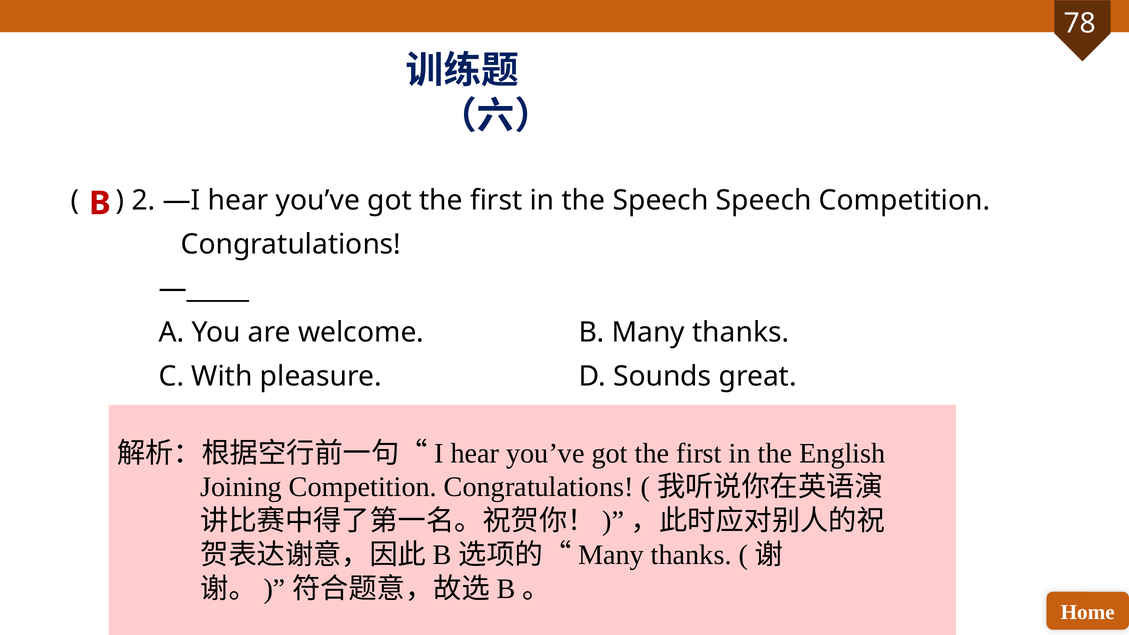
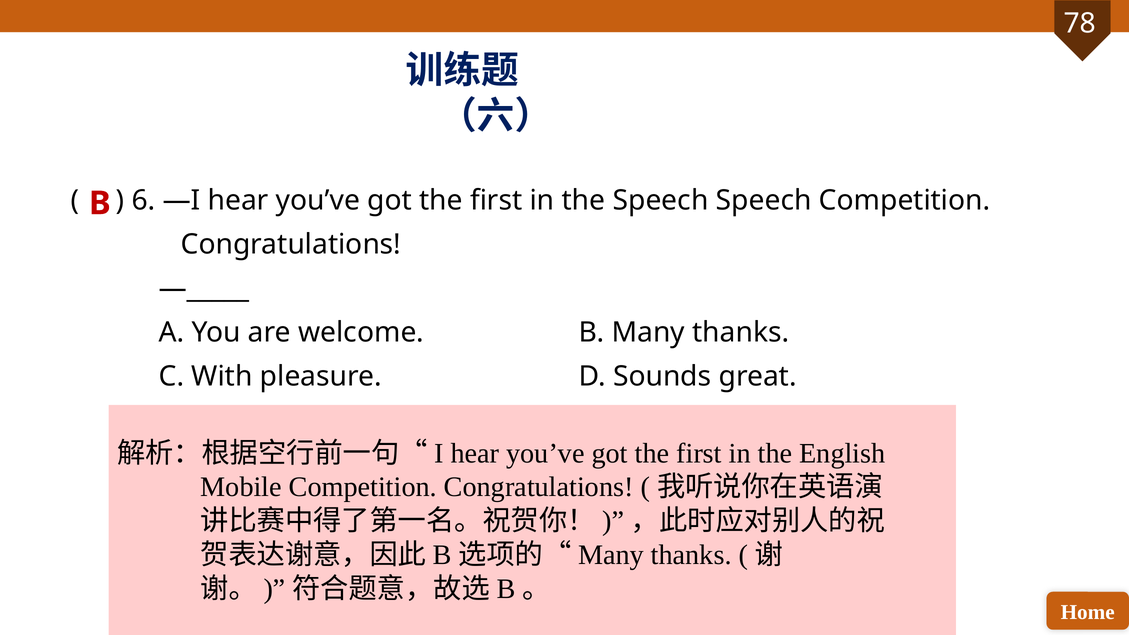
2: 2 -> 6 (143, 201)
Joining: Joining -> Mobile (241, 487)
